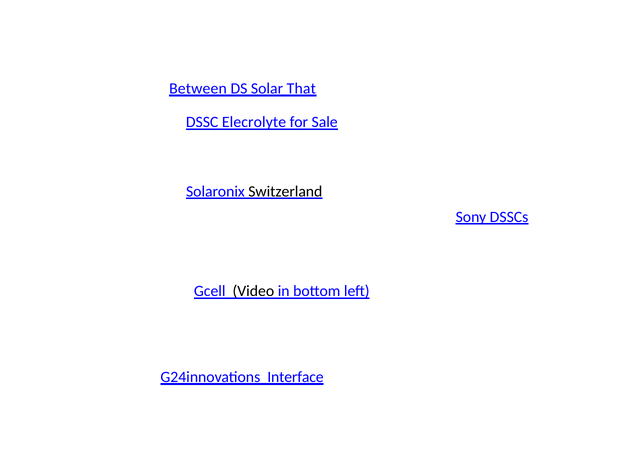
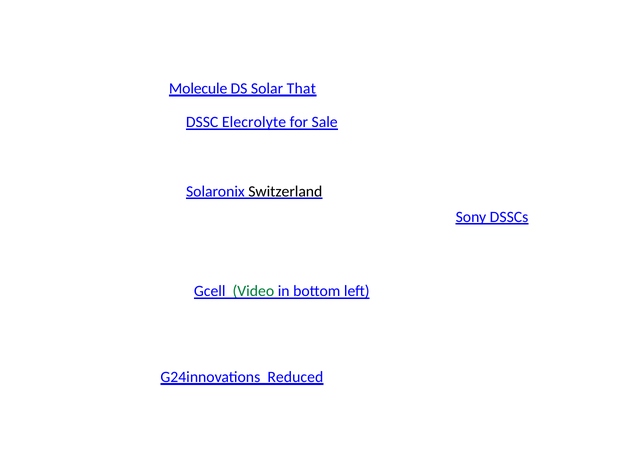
Between: Between -> Molecule (198, 89)
Video colour: black -> green (253, 291)
Interface: Interface -> Reduced (295, 377)
